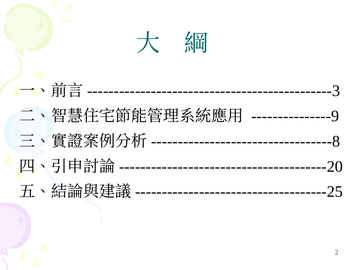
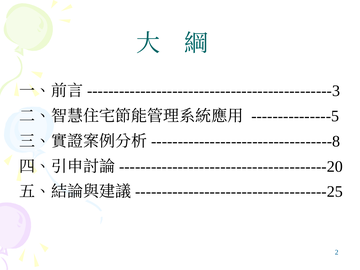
---------------9: ---------------9 -> ---------------5 (295, 116)
